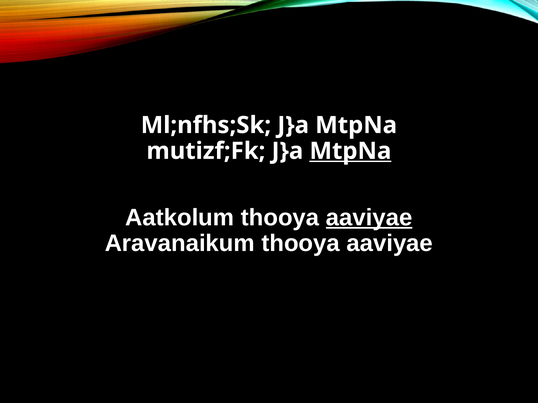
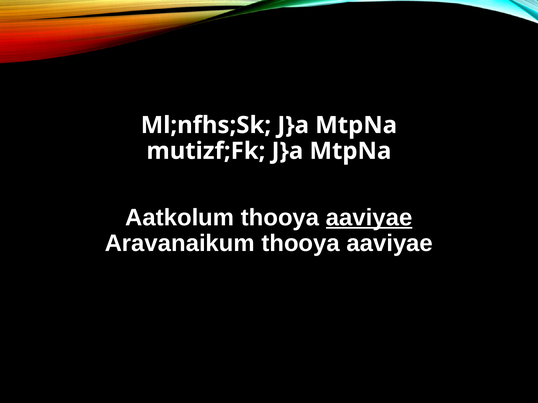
MtpNa underline: present -> none (350, 151)
